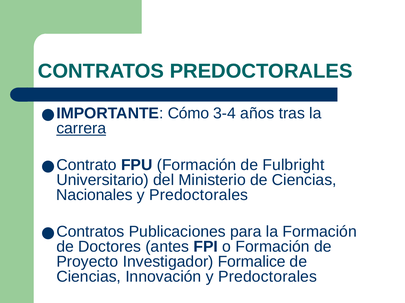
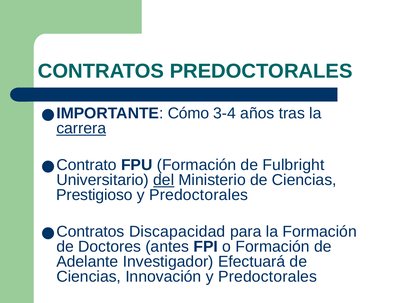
del underline: none -> present (164, 180)
Nacionales: Nacionales -> Prestigioso (94, 196)
Publicaciones: Publicaciones -> Discapacidad (177, 232)
Proyecto: Proyecto -> Adelante (87, 262)
Formalice: Formalice -> Efectuará (252, 262)
